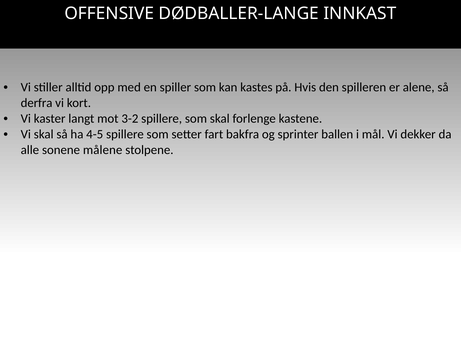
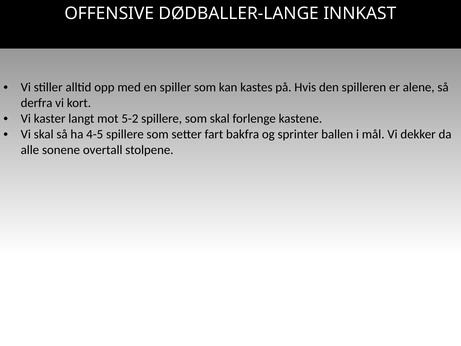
3-2: 3-2 -> 5-2 (130, 118)
målene: målene -> overtall (103, 150)
